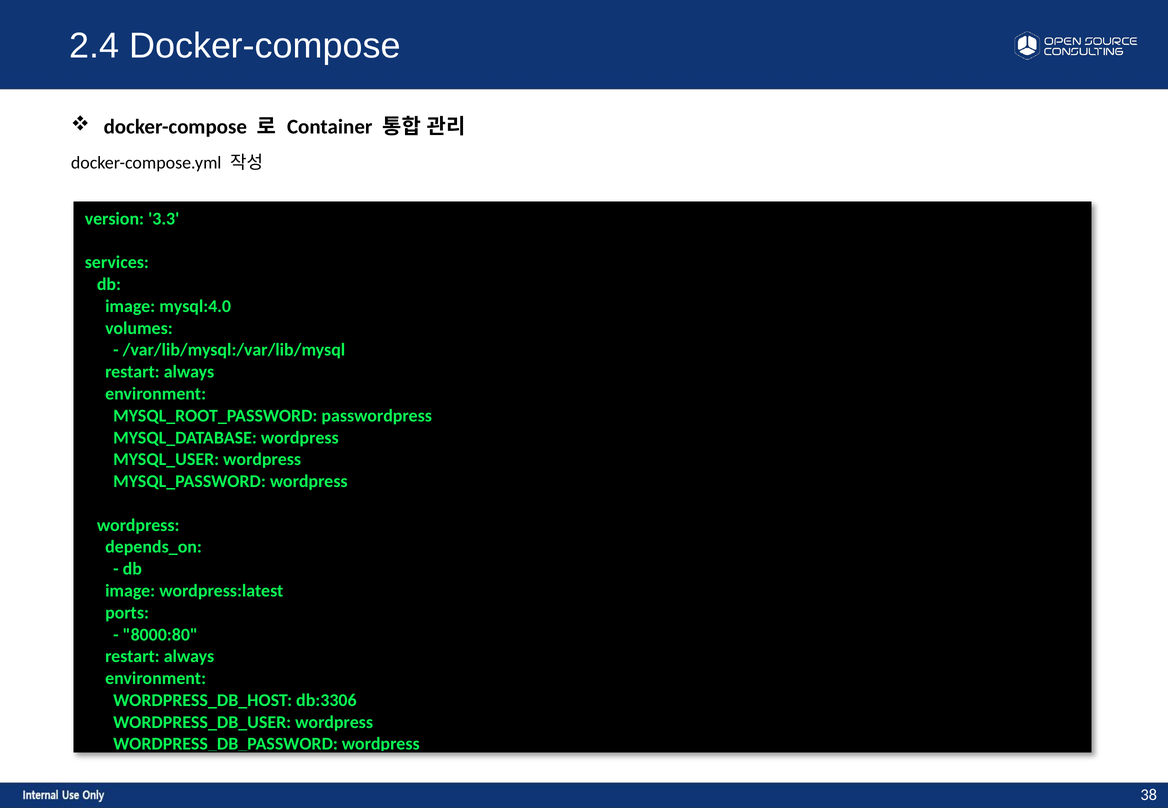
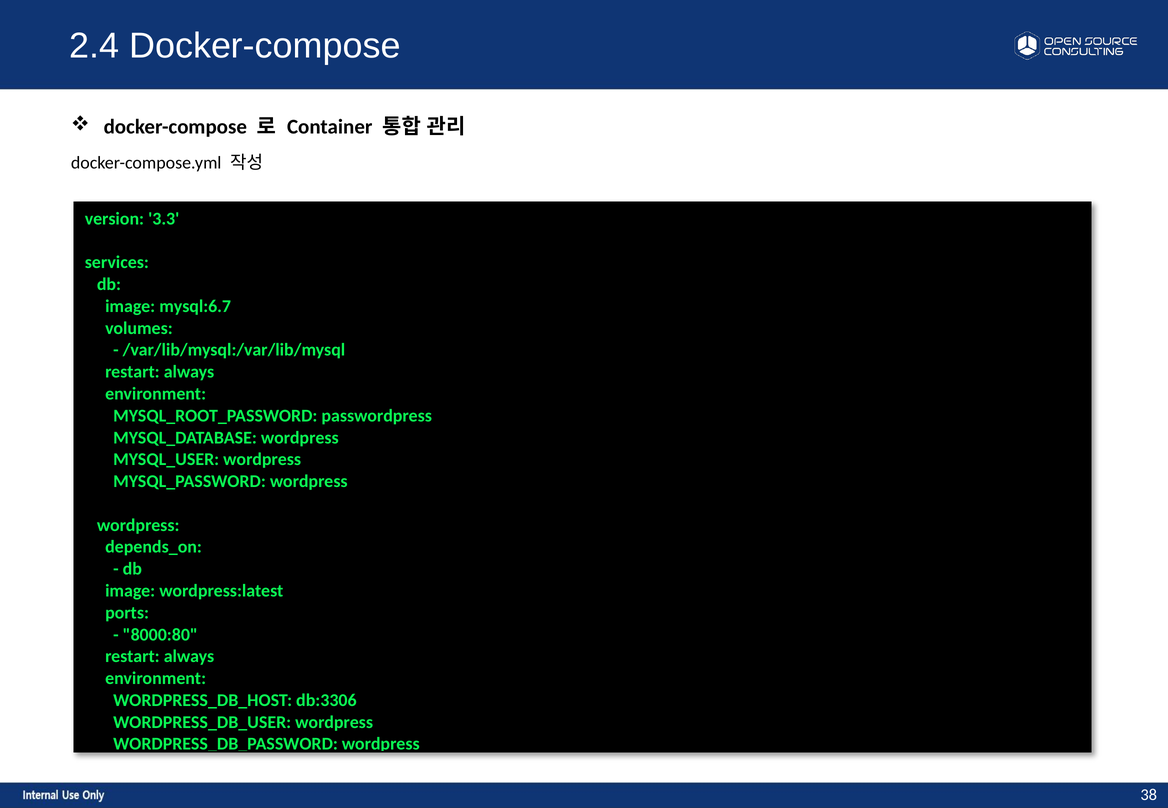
mysql:4.0: mysql:4.0 -> mysql:6.7 (195, 307)
